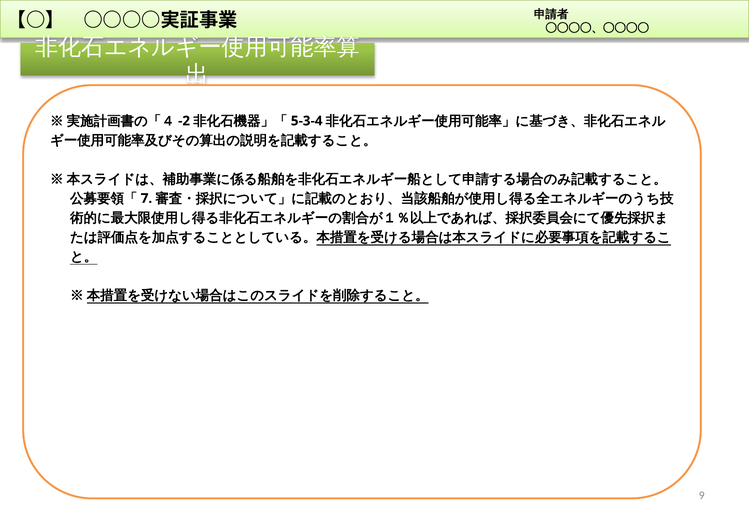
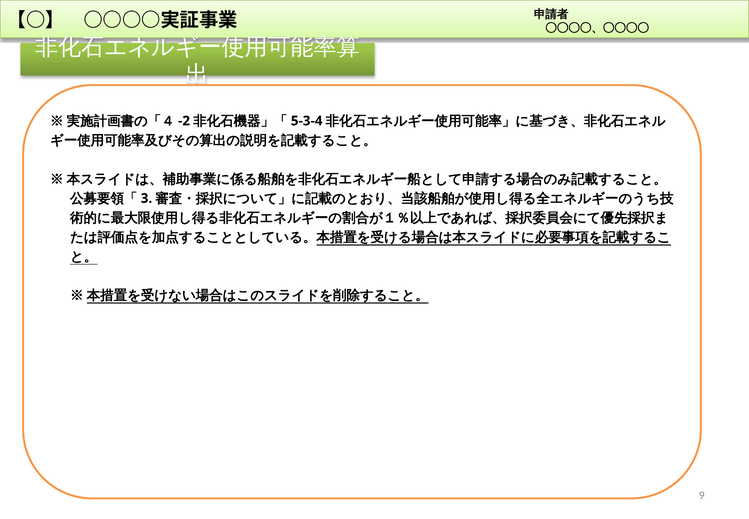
7: 7 -> 3 (146, 198)
